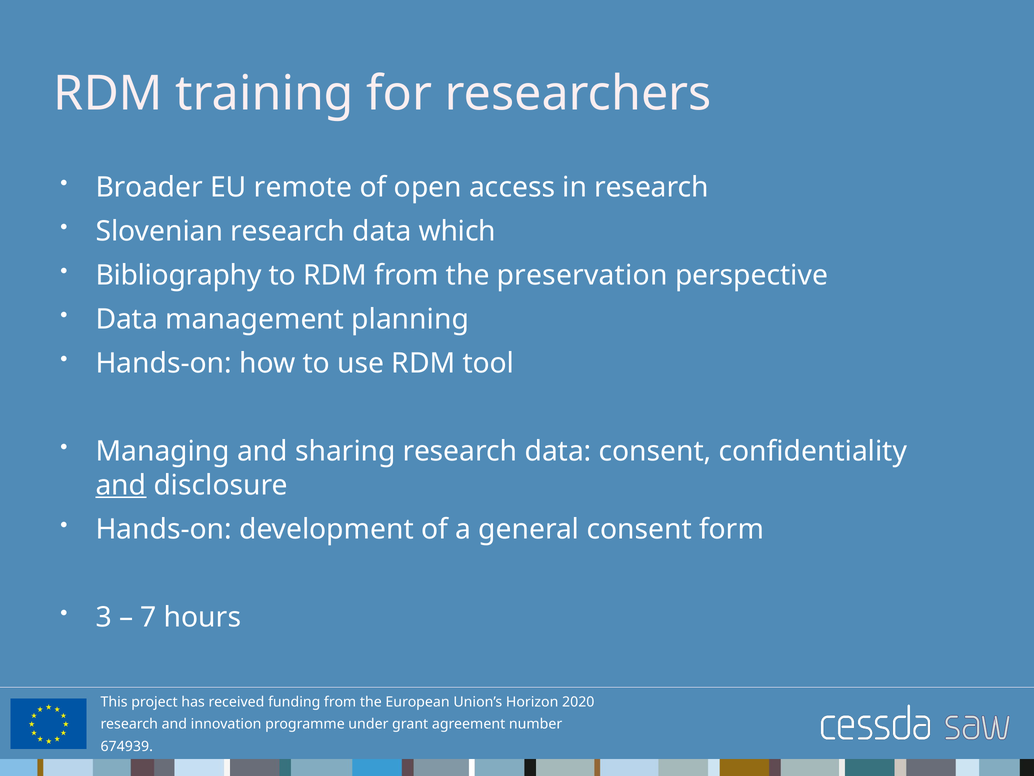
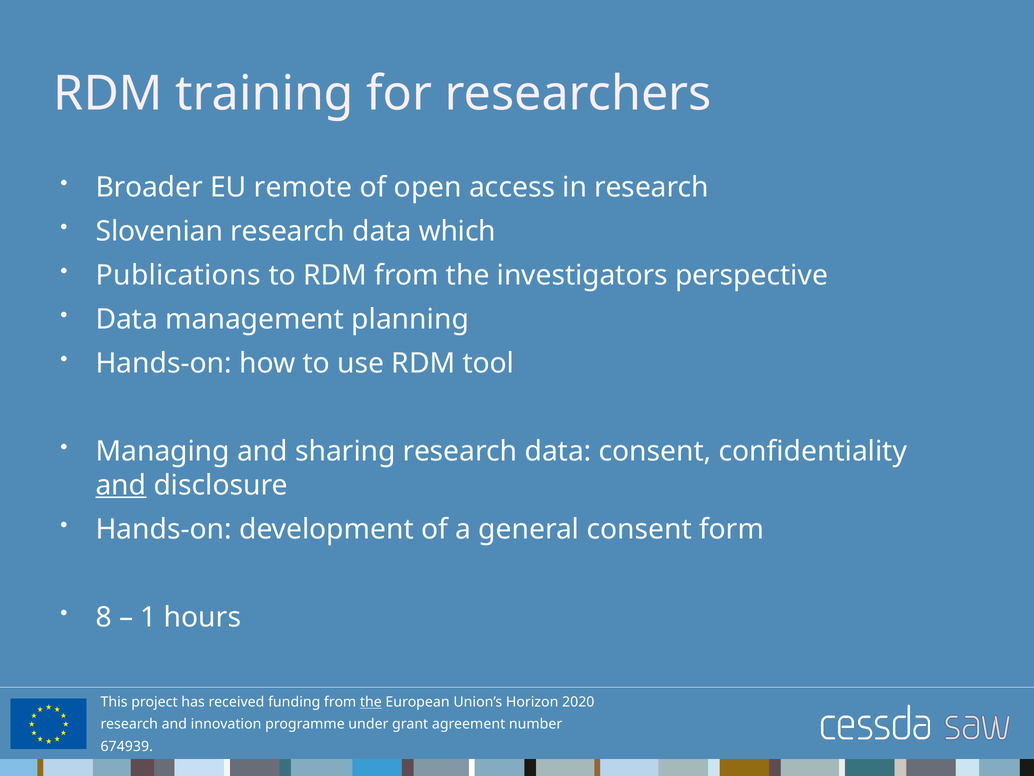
Bibliography: Bibliography -> Publications (178, 275)
preservation: preservation -> investigators (582, 275)
3: 3 -> 8 (104, 617)
7: 7 -> 1 (149, 617)
the underline: none -> present (371, 702)
